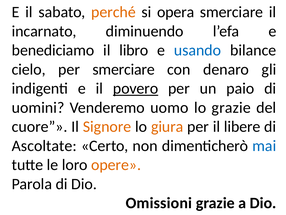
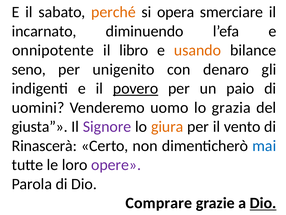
benediciamo: benediciamo -> onnipotente (53, 50)
usando colour: blue -> orange (197, 50)
cielo: cielo -> seno (29, 69)
per smerciare: smerciare -> unigenito (124, 69)
lo grazie: grazie -> grazia (231, 107)
cuore: cuore -> giusta (40, 126)
Signore colour: orange -> purple (107, 126)
libere: libere -> vento (242, 126)
Ascoltate: Ascoltate -> Rinascerà (44, 145)
opere colour: orange -> purple (116, 165)
Omissioni: Omissioni -> Comprare (159, 203)
Dio underline: none -> present (263, 203)
